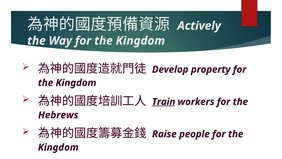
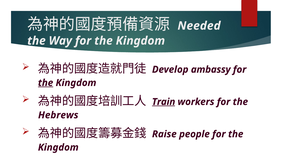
Actively: Actively -> Needed (199, 26)
property: property -> ambassy (211, 69)
the underline: none -> present (46, 83)
